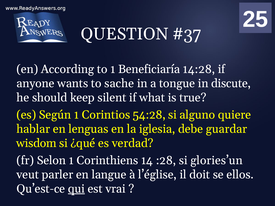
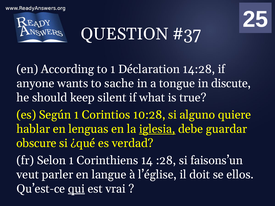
Beneficiaría: Beneficiaría -> Déclaration (149, 69)
54:28: 54:28 -> 10:28 (149, 115)
iglesia underline: none -> present (157, 129)
wisdom: wisdom -> obscure (36, 143)
glories’un: glories’un -> faisons’un (217, 161)
